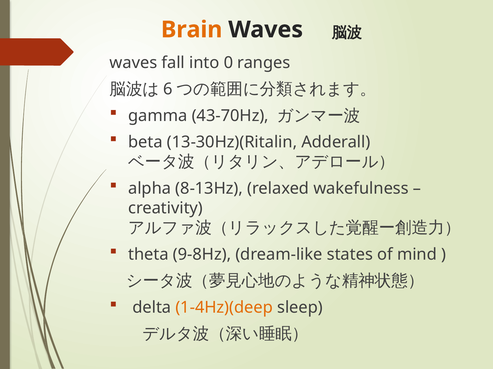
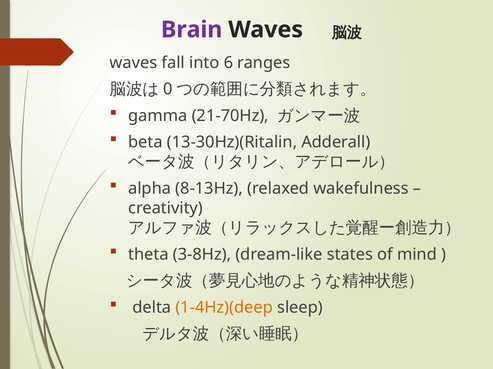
Brain colour: orange -> purple (192, 30)
0: 0 -> 6 (228, 63)
6: 6 -> 0 (168, 89)
43-70Hz: 43-70Hz -> 21-70Hz (230, 116)
9-8Hz: 9-8Hz -> 3-8Hz (202, 255)
